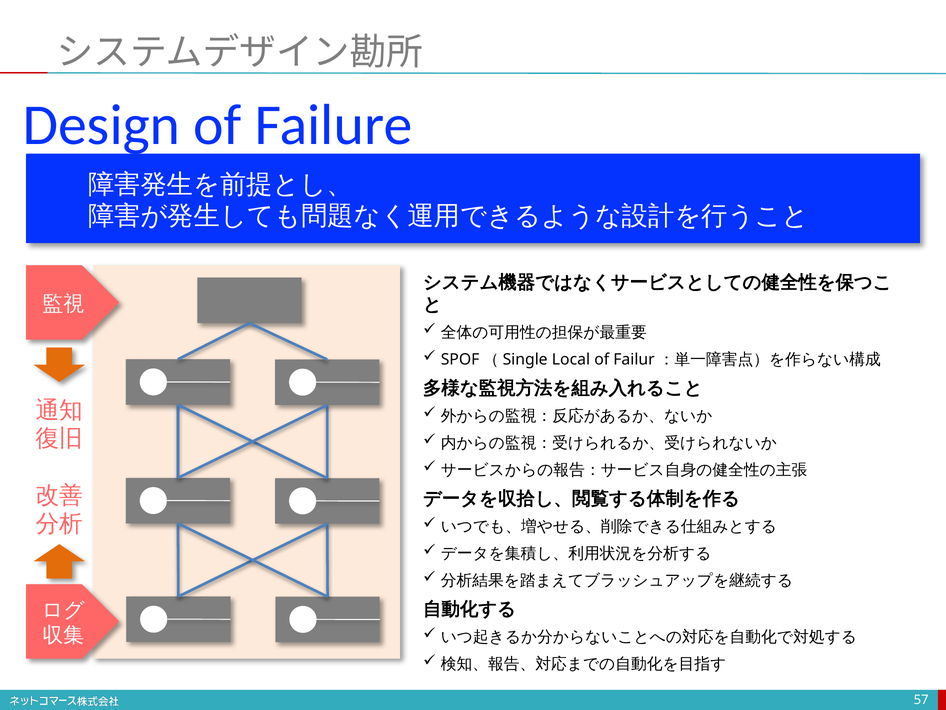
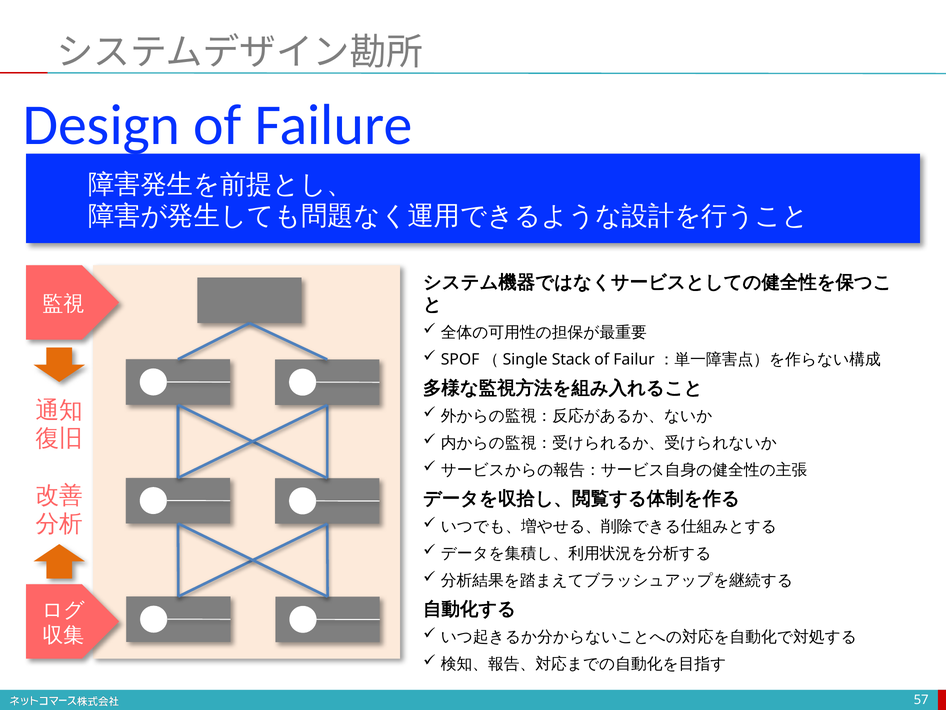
Local: Local -> Stack (571, 359)
